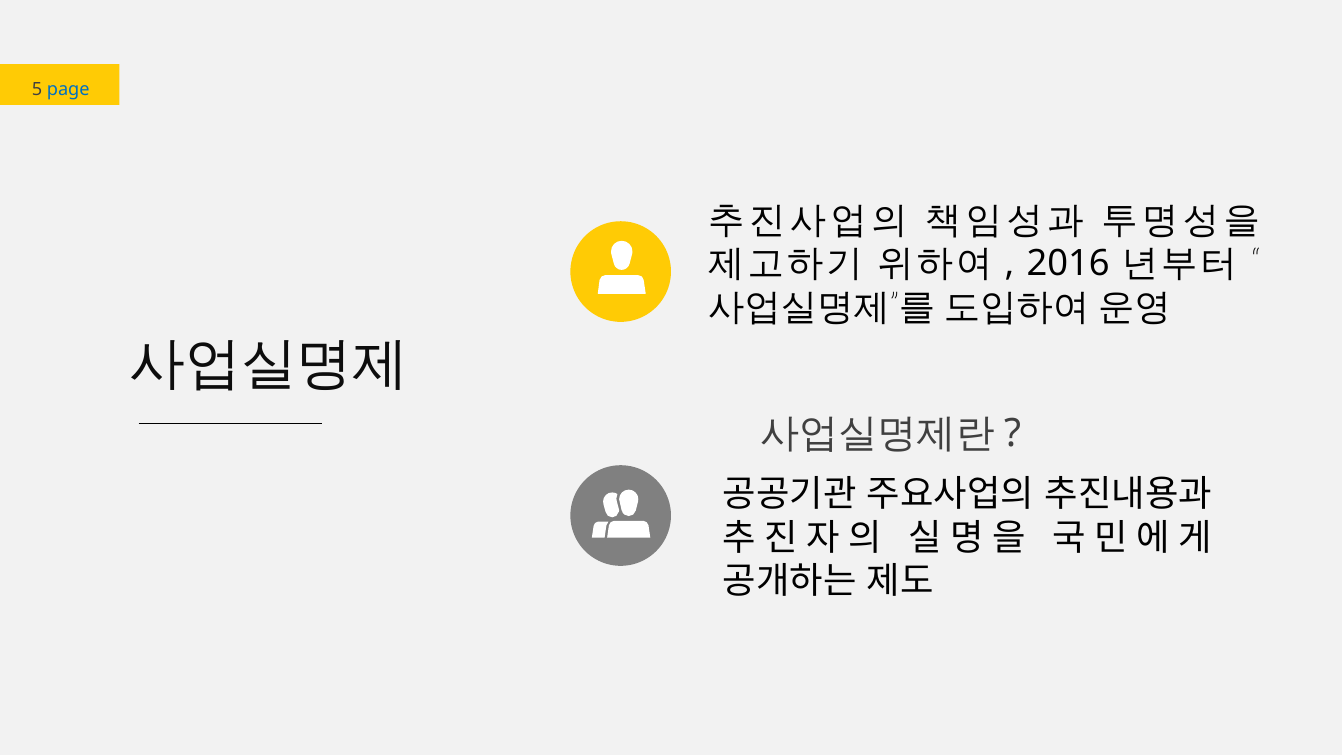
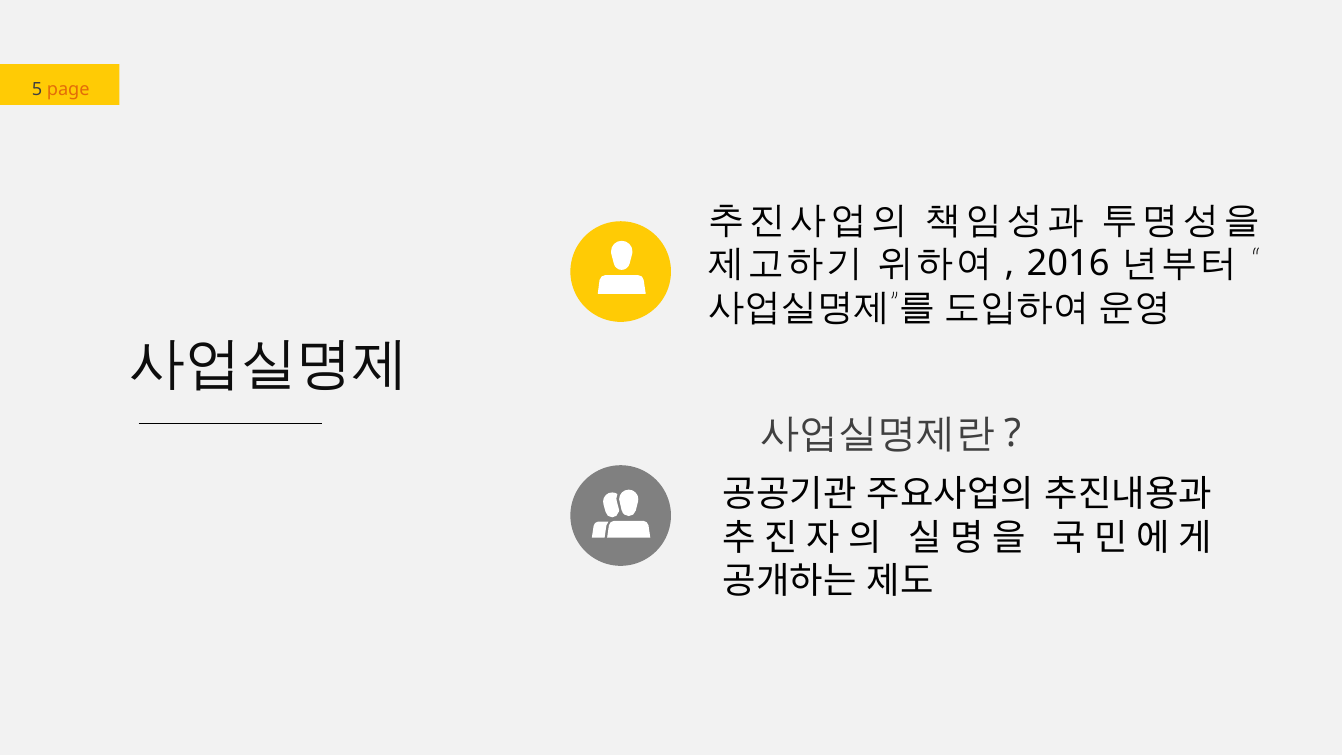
page colour: blue -> orange (68, 90)
